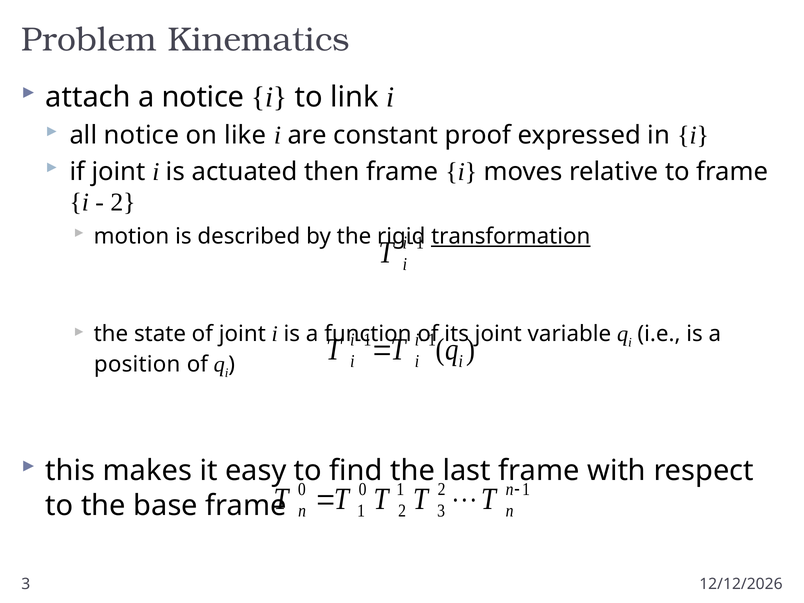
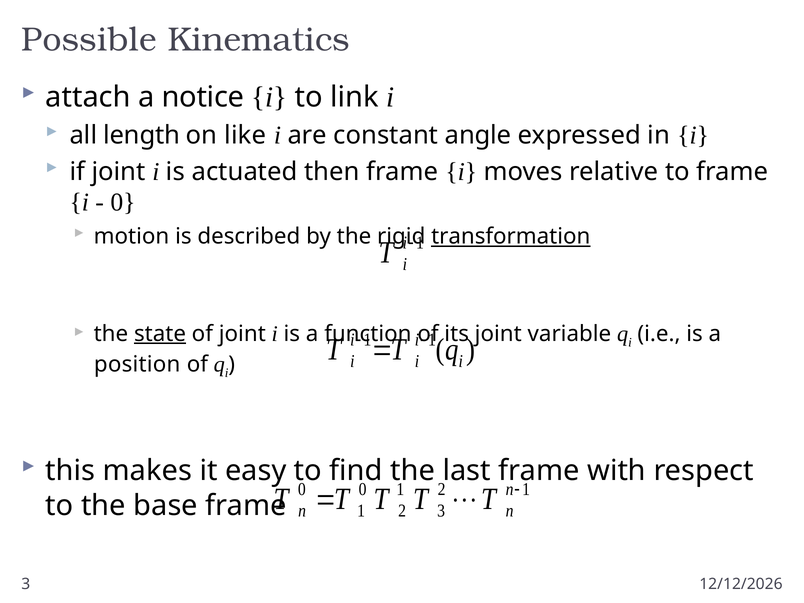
Problem: Problem -> Possible (89, 40)
all notice: notice -> length (142, 135)
proof: proof -> angle (478, 135)
2: 2 -> 0 (123, 202)
state underline: none -> present (160, 334)
